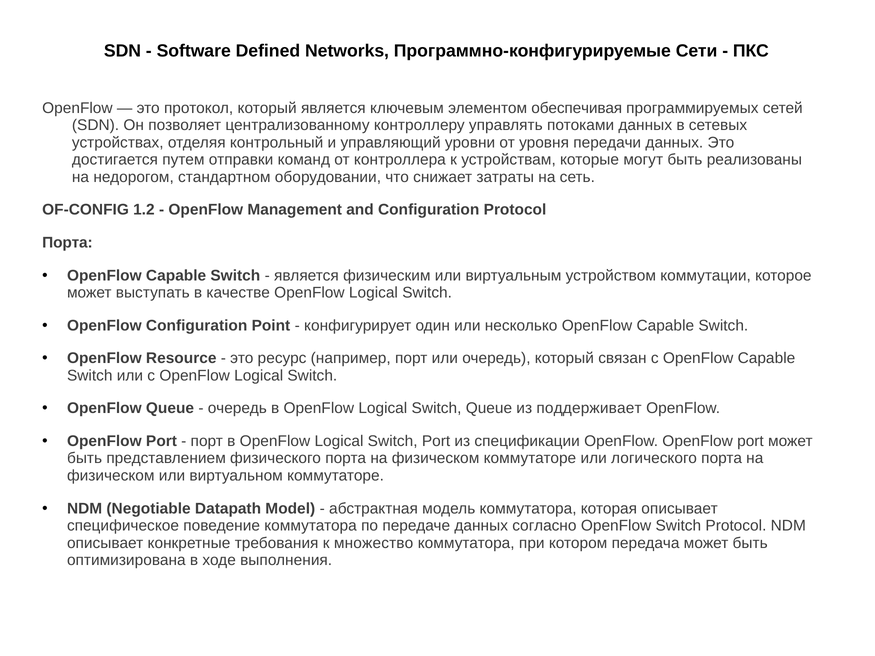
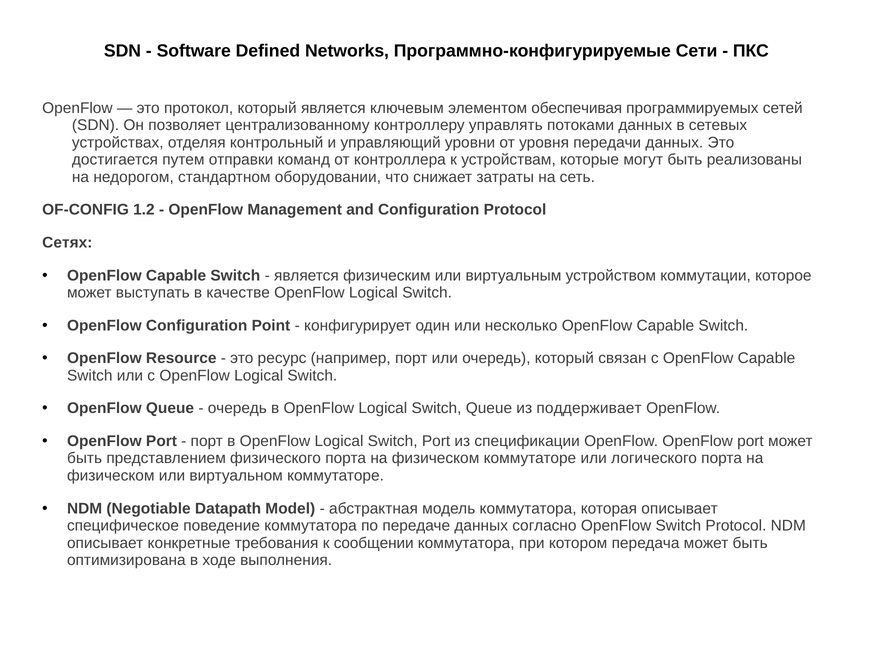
Порта: Порта -> Сетях (67, 243)
множество: множество -> сообщении (374, 543)
